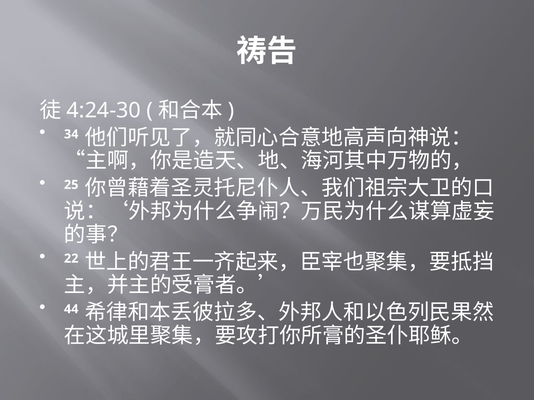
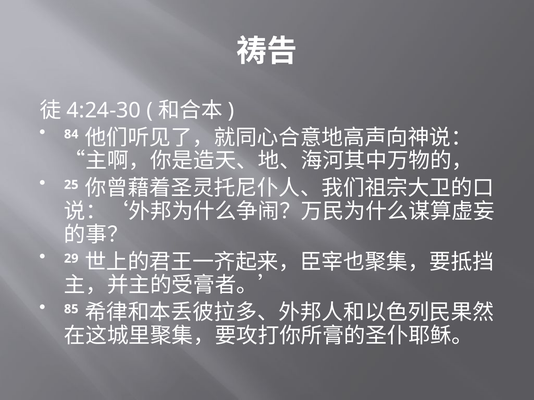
34: 34 -> 84 (71, 134)
22: 22 -> 29 (71, 259)
44: 44 -> 85 (71, 309)
